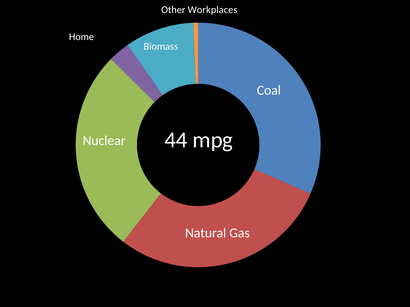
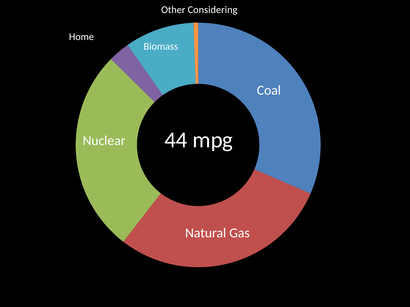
Workplaces: Workplaces -> Considering (213, 10)
